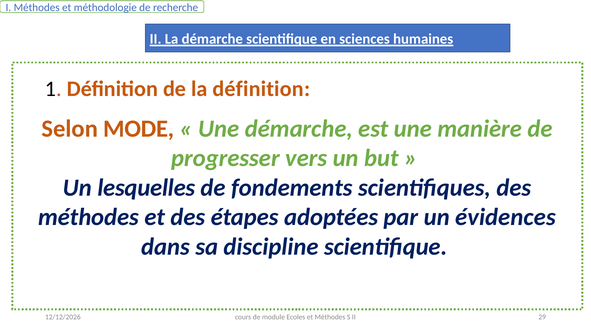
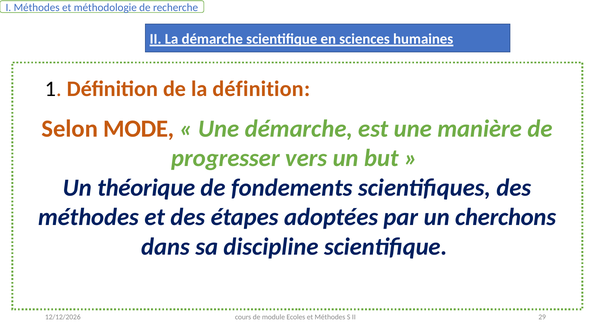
lesquelles: lesquelles -> théorique (146, 188)
évidences: évidences -> cherchons (506, 217)
